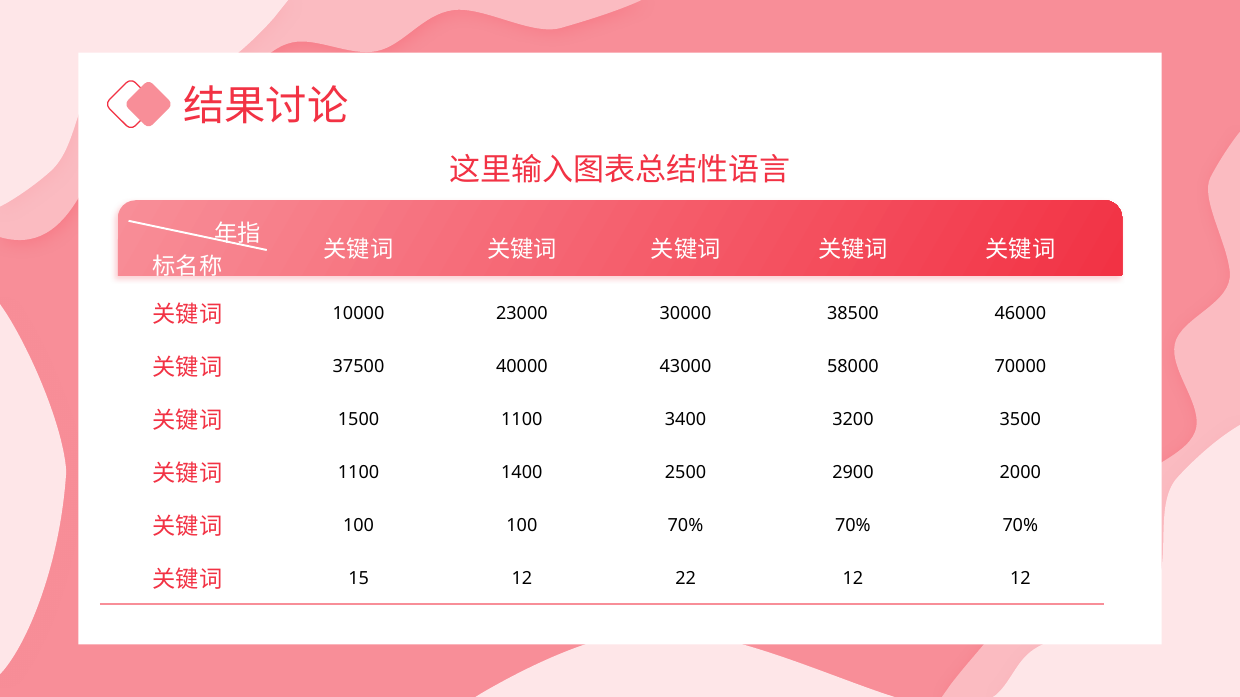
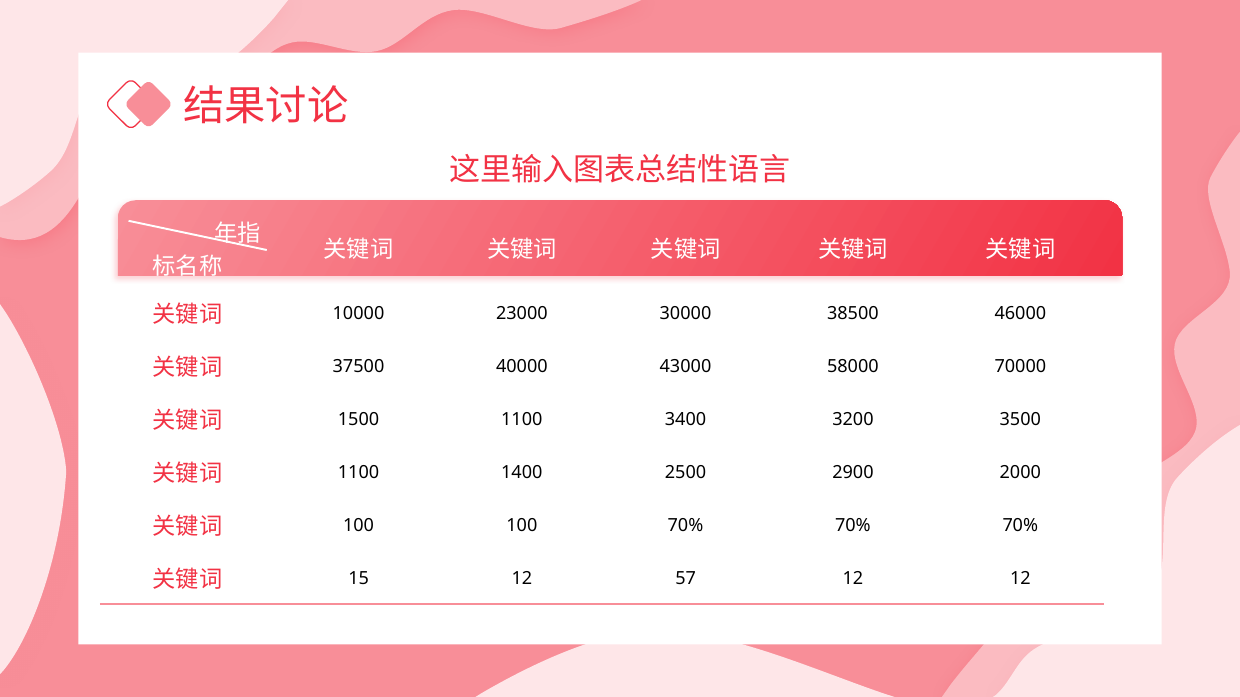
22: 22 -> 57 (686, 579)
